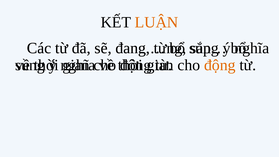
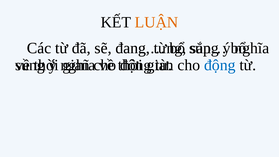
động colour: orange -> blue (220, 65)
